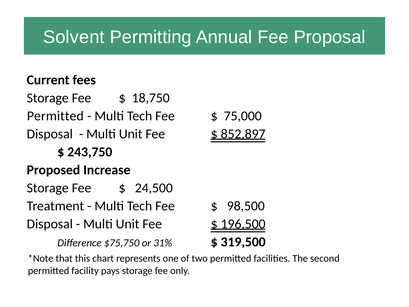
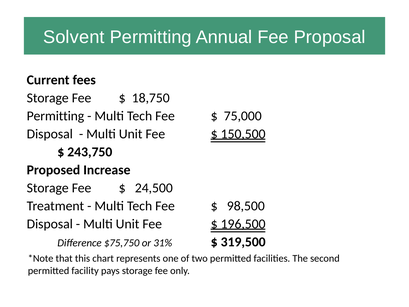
Permitted: Permitted -> Permitting (55, 116)
852,897: 852,897 -> 150,500 (243, 134)
